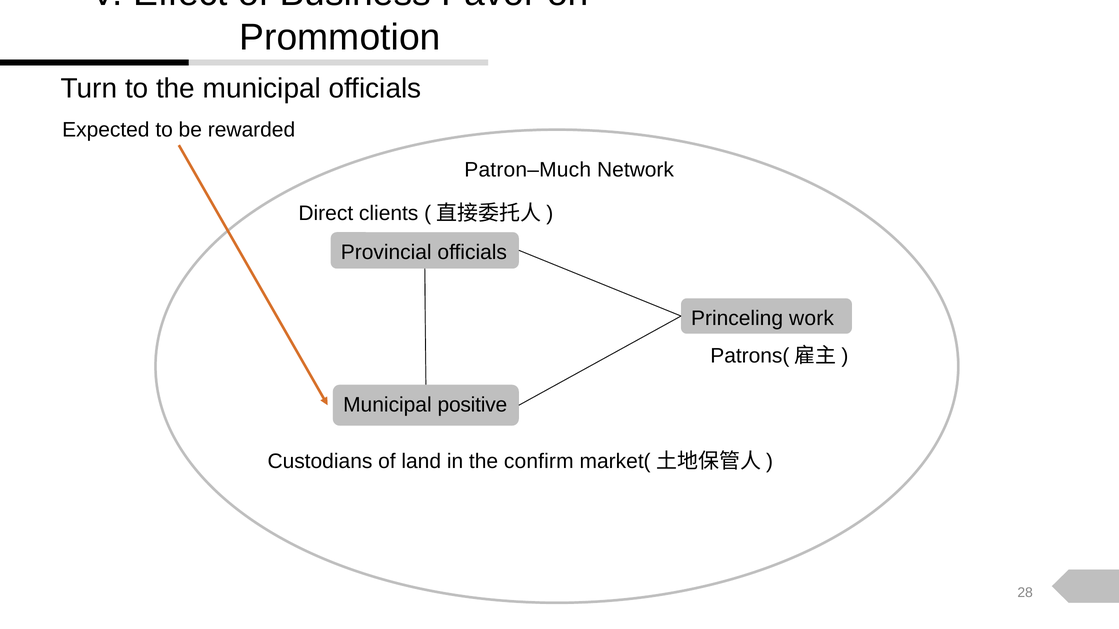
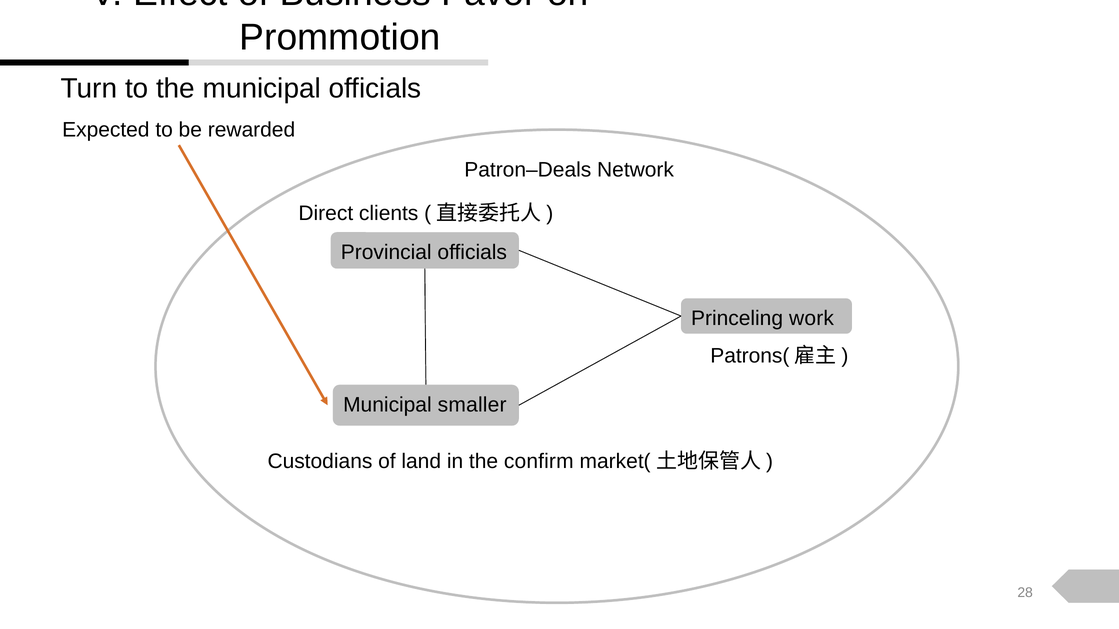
Patron–Much: Patron–Much -> Patron–Deals (528, 170)
positive: positive -> smaller (472, 405)
